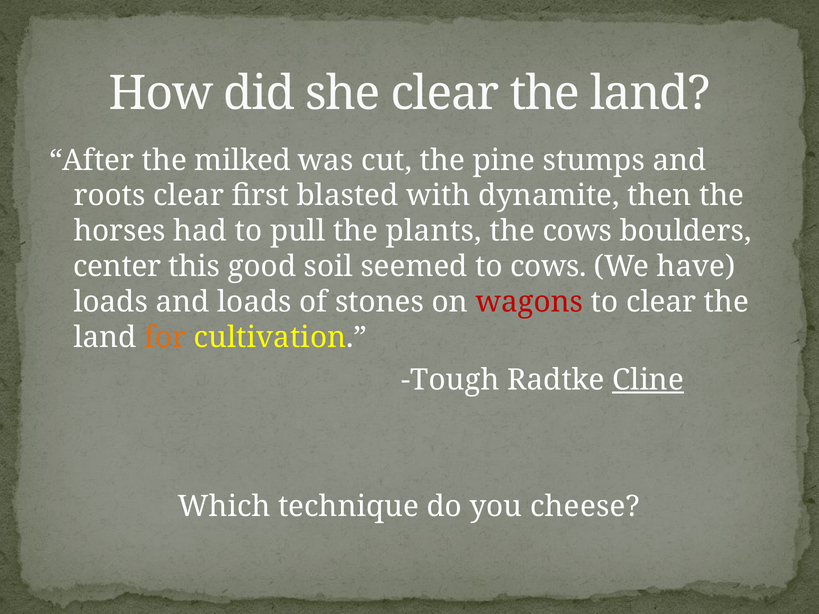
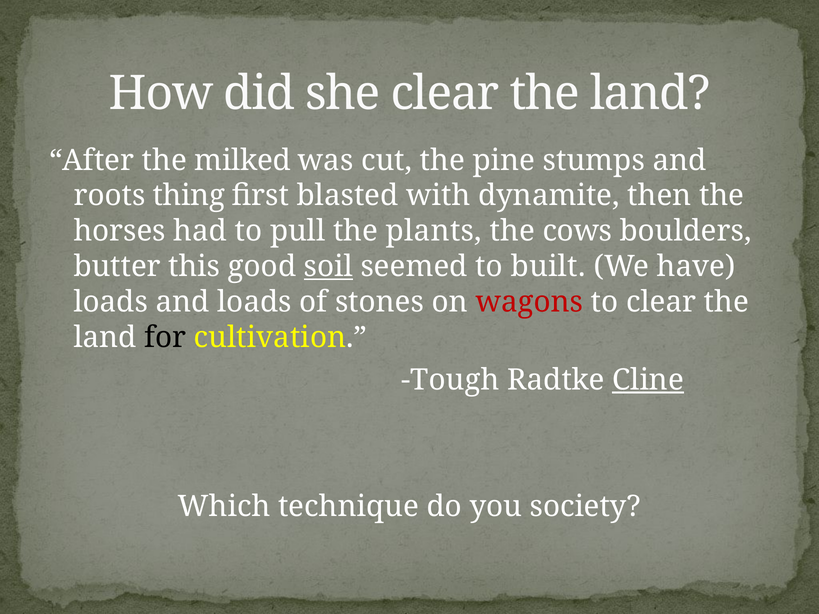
roots clear: clear -> thing (189, 196)
center: center -> butter (117, 267)
soil underline: none -> present (328, 267)
to cows: cows -> built (548, 267)
for colour: orange -> black (165, 338)
cheese: cheese -> society (585, 507)
